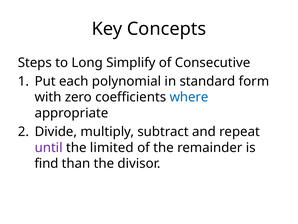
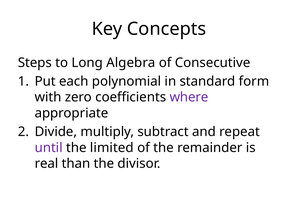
Simplify: Simplify -> Algebra (131, 63)
where colour: blue -> purple (189, 97)
find: find -> real (46, 163)
